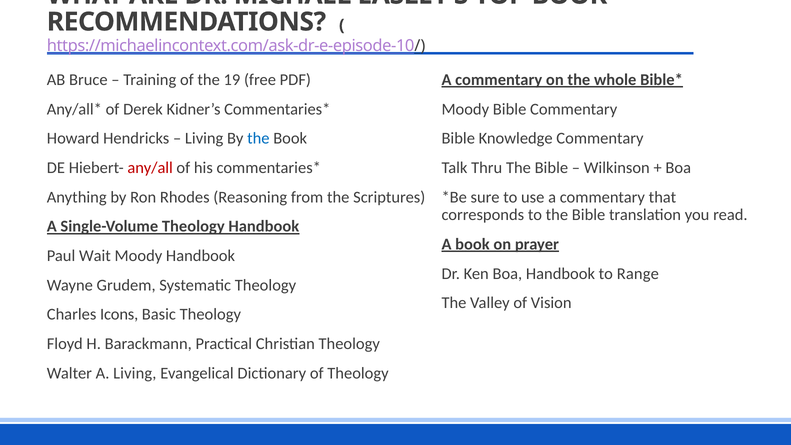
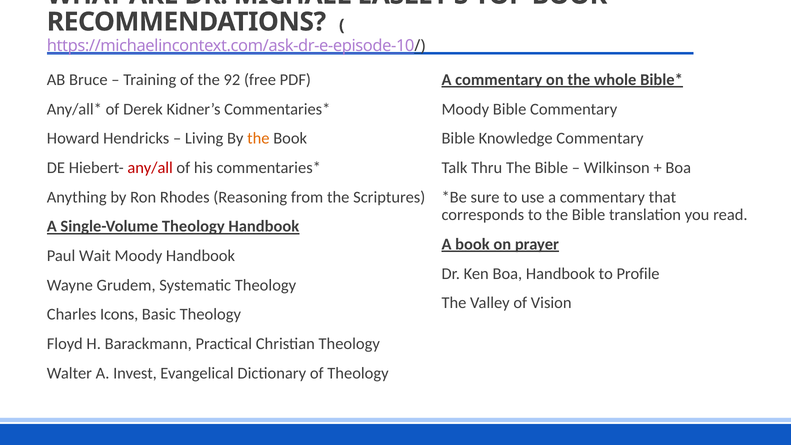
19: 19 -> 92 (232, 80)
the colour: blue -> orange (258, 138)
Range: Range -> Profile (638, 274)
A Living: Living -> Invest (135, 373)
